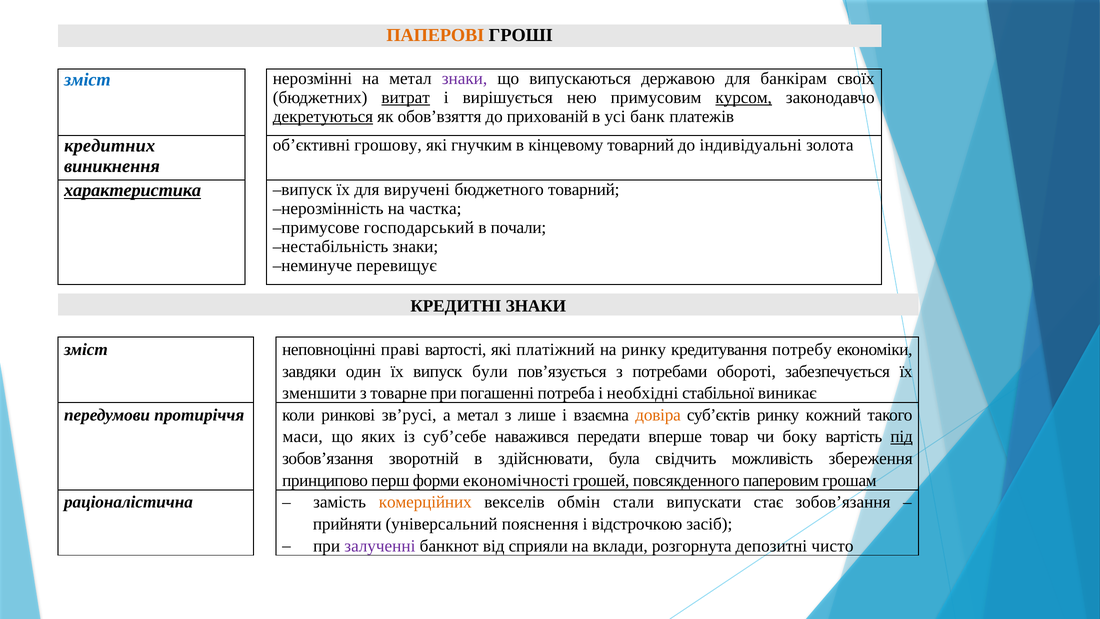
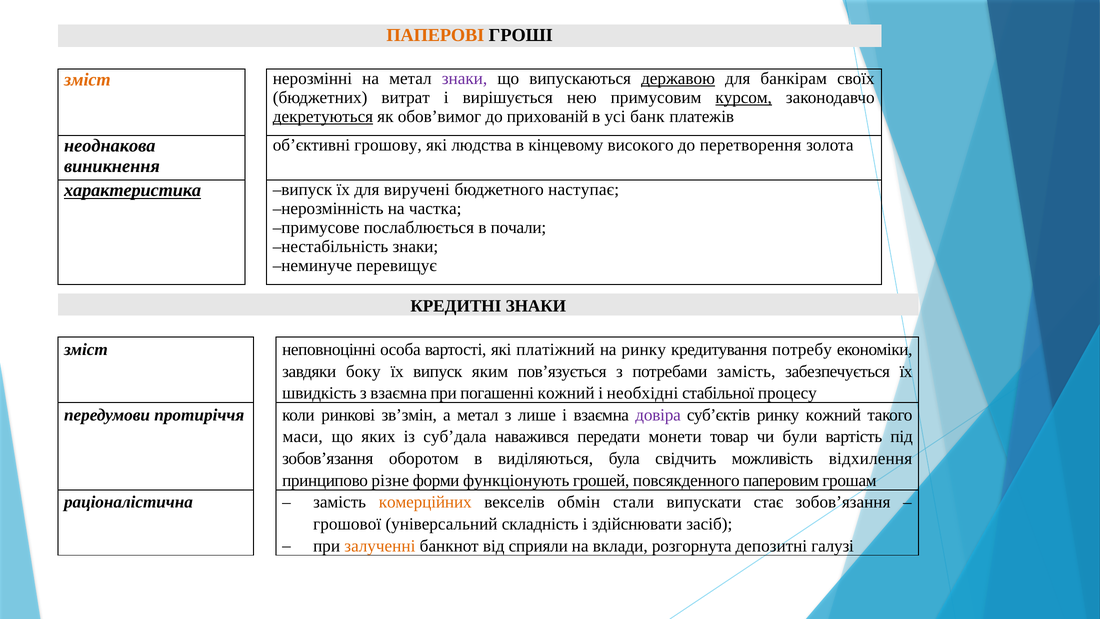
зміст colour: blue -> orange (87, 79)
державою underline: none -> present (678, 79)
витрат underline: present -> none (406, 98)
обов’взяття: обов’взяття -> обов’вимог (440, 117)
гнучким: гнучким -> людства (482, 145)
кінцевому товарний: товарний -> високого (641, 145)
індивідуальні: індивідуальні -> перетворення (751, 145)
кредитних: кредитних -> неоднакова (110, 146)
бюджетного товарний: товарний -> наступає (584, 190)
господарський: господарський -> послаблюється (419, 228)
праві: праві -> особа (400, 349)
один: один -> боку (363, 371)
були: були -> яким (490, 371)
потребами обороті: обороті -> замість (746, 371)
зменшити: зменшити -> швидкість (319, 393)
з товарне: товарне -> взаємна (399, 393)
погашенні потреба: потреба -> кожний (566, 393)
виникає: виникає -> процесу (787, 393)
зв’русі: зв’русі -> зв’змін (409, 415)
довіра colour: orange -> purple (658, 415)
суб’себе: суб’себе -> суб’дала (455, 437)
вперше: вперше -> монети (675, 437)
боку: боку -> були (800, 437)
під underline: present -> none (902, 437)
зворотній: зворотній -> оборотом (424, 458)
здійснювати: здійснювати -> виділяються (546, 458)
збереження: збереження -> відхилення (870, 458)
перш: перш -> різне (390, 480)
економічності: економічності -> функціонують (516, 480)
прийняти: прийняти -> грошової (347, 524)
пояснення: пояснення -> складність (540, 524)
відстрочкою: відстрочкою -> здійснювати (637, 524)
залученні colour: purple -> orange (380, 546)
чисто: чисто -> галузі (833, 546)
